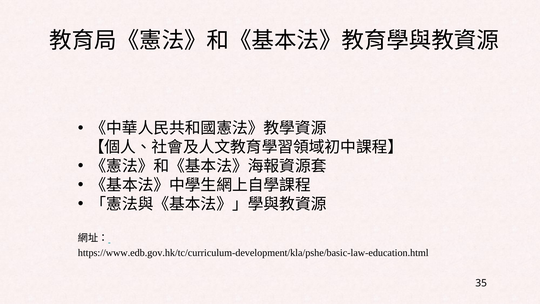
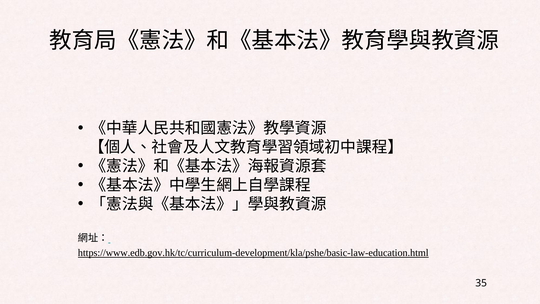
https://www.edb.gov.hk/tc/curriculum-development/kla/pshe/basic-law-education.html underline: none -> present (253, 253)
